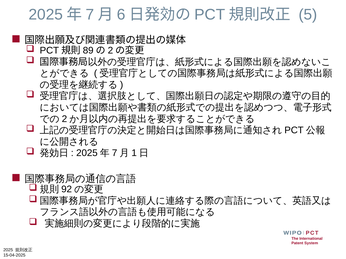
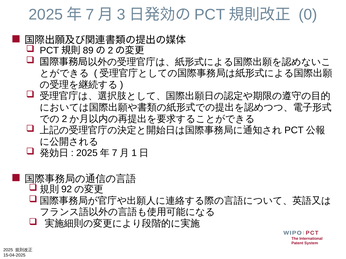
6: 6 -> 3 (121, 14)
5: 5 -> 0 (308, 14)
